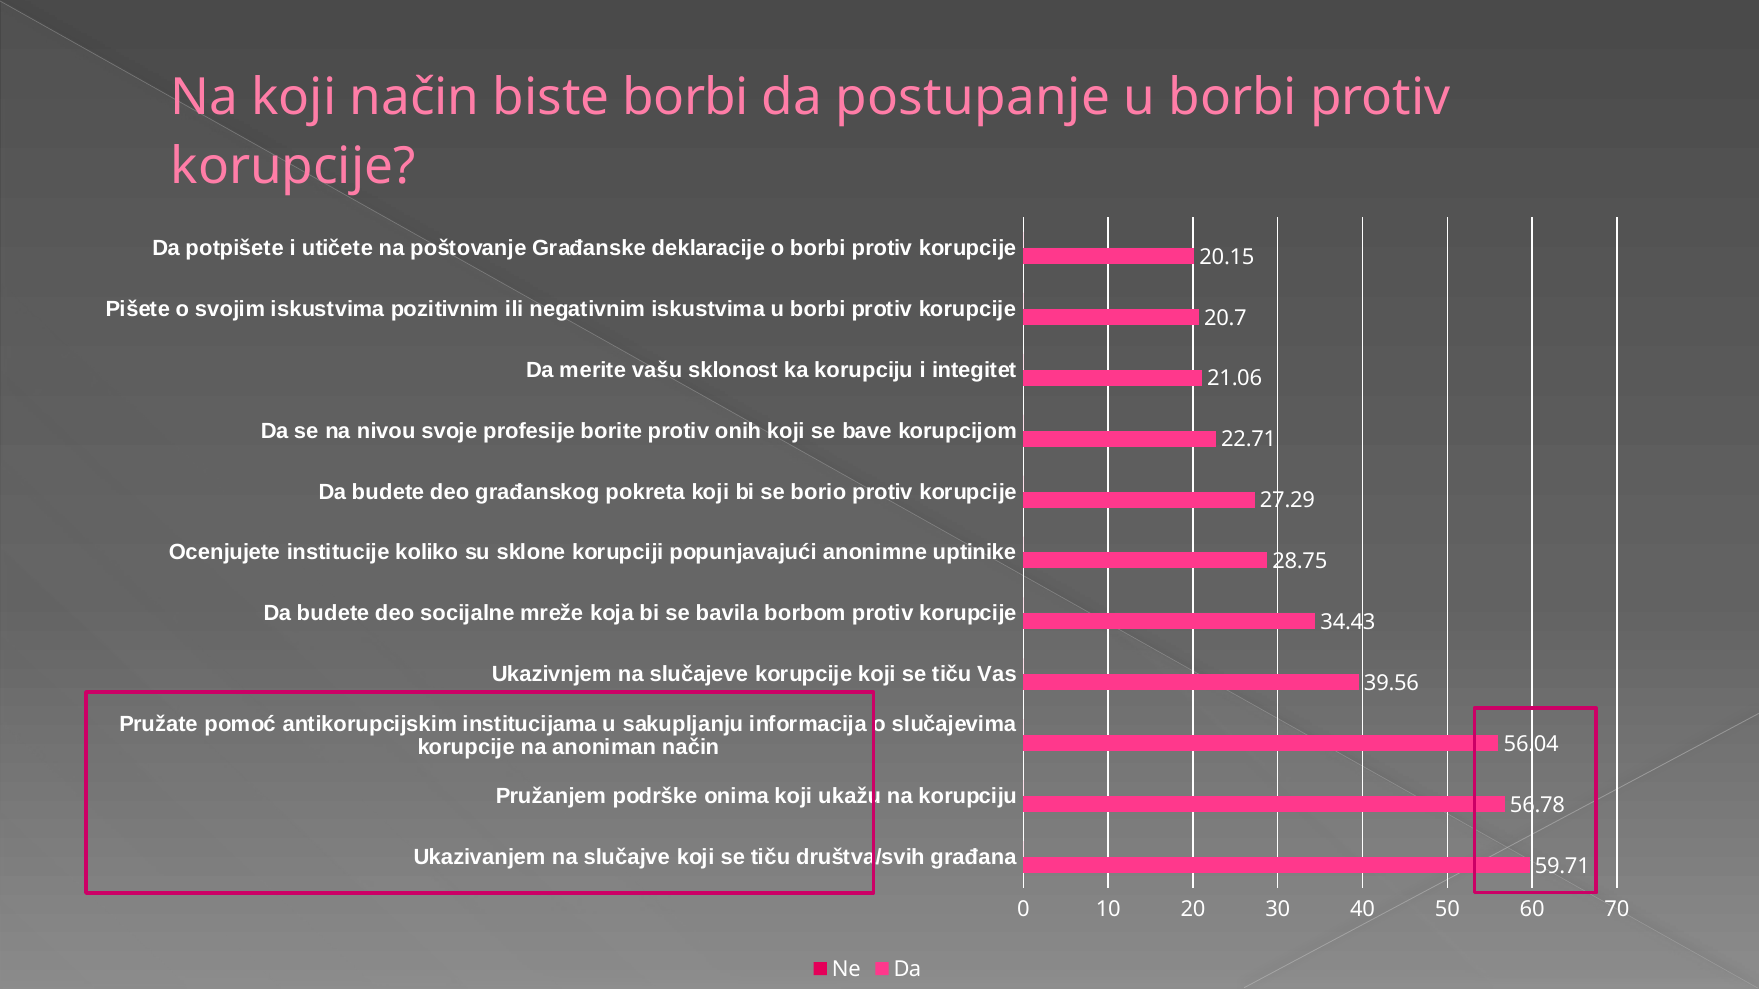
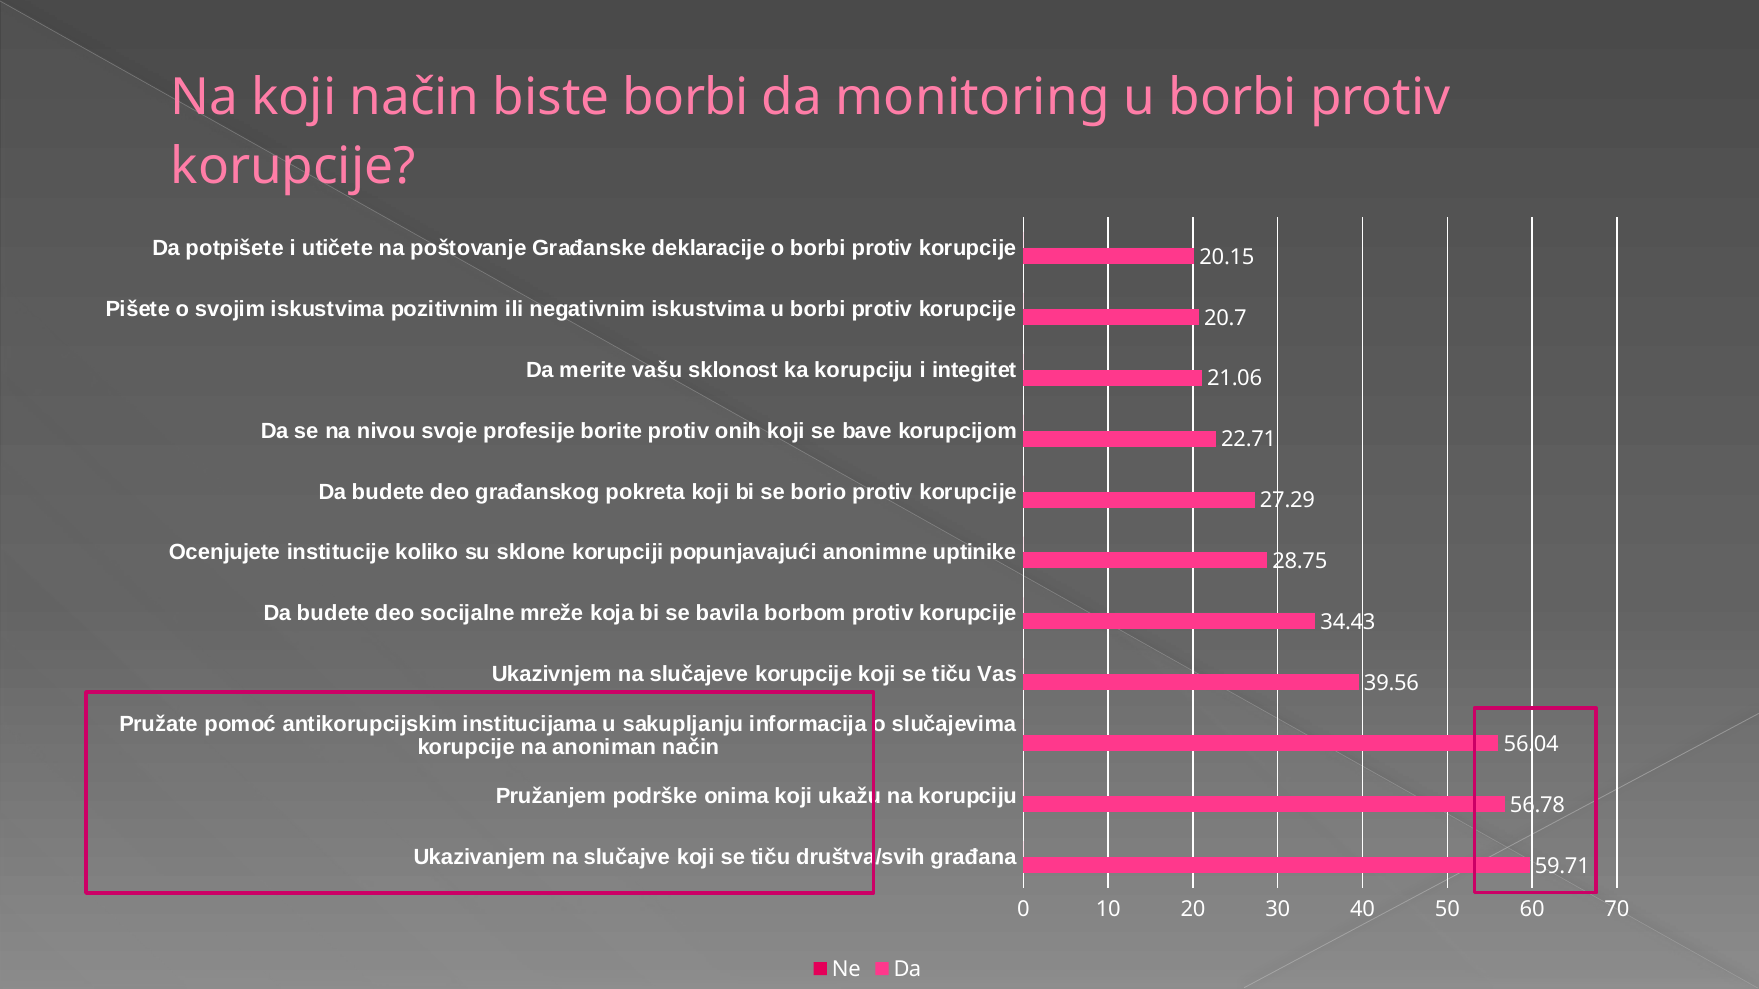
postupanje: postupanje -> monitoring (973, 97)
